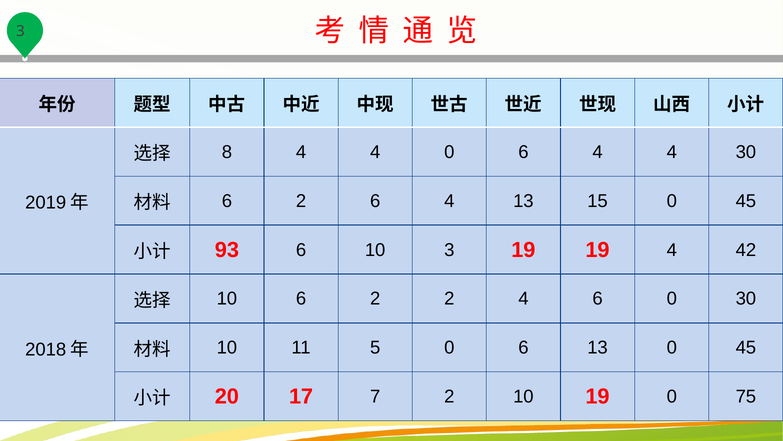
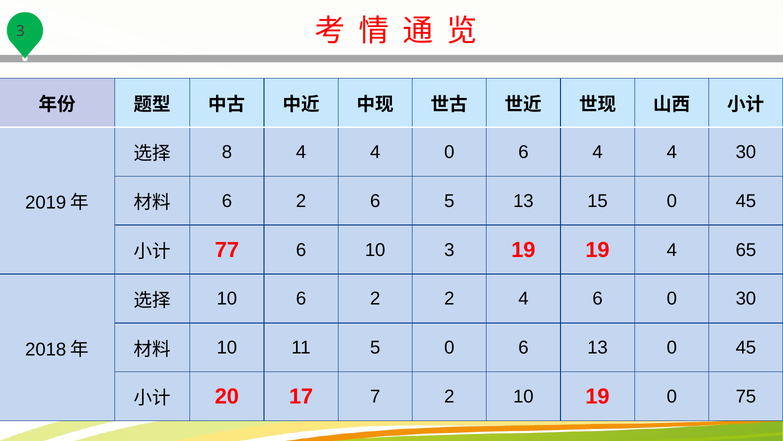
2 6 4: 4 -> 5 (449, 201)
93: 93 -> 77 (227, 250)
42: 42 -> 65 (746, 250)
